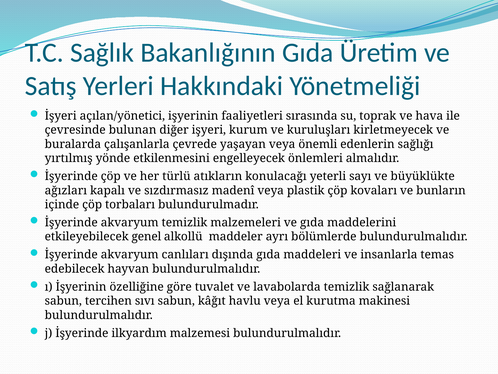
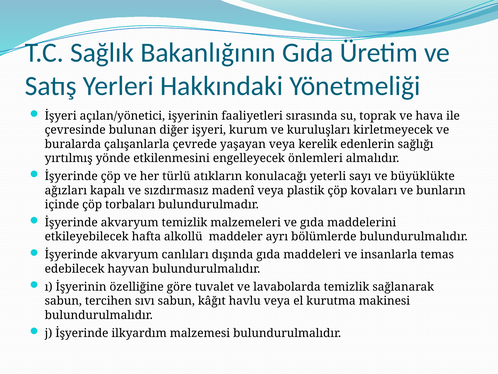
önemli: önemli -> kerelik (318, 144)
genel: genel -> hafta (146, 236)
